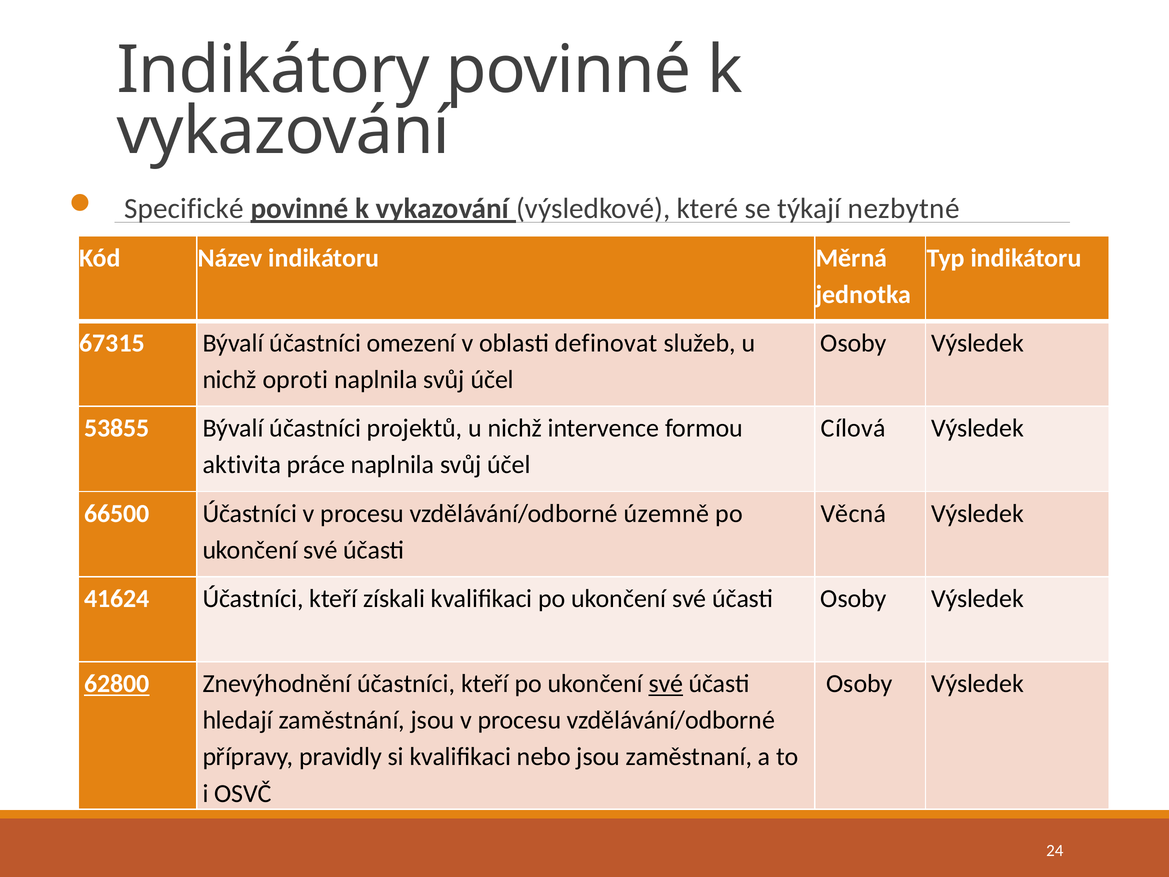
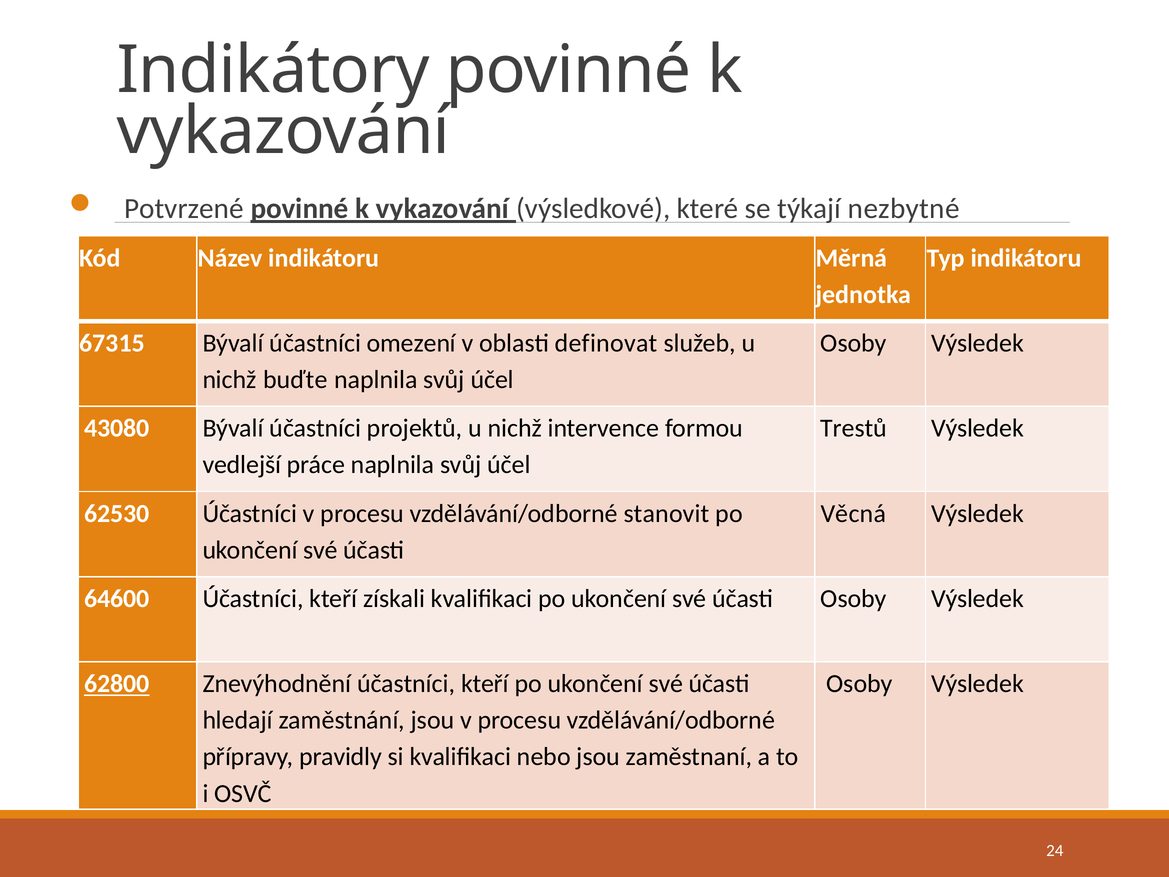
Specifické: Specifické -> Potvrzené (184, 209)
oproti: oproti -> buďte (295, 380)
53855: 53855 -> 43080 (117, 428)
Cílová: Cílová -> Trestů (854, 428)
aktivita: aktivita -> vedlejší (242, 465)
66500: 66500 -> 62530 (117, 513)
územně: územně -> stanovit (667, 513)
41624: 41624 -> 64600 (117, 599)
své underline: present -> none (666, 684)
